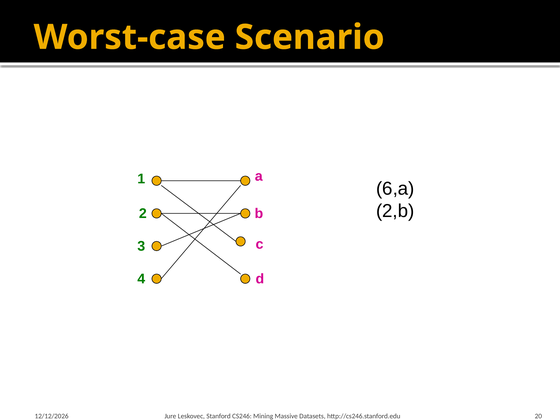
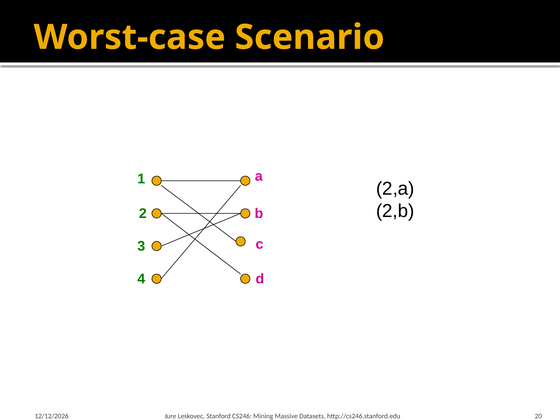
6,a: 6,a -> 2,a (395, 189)
